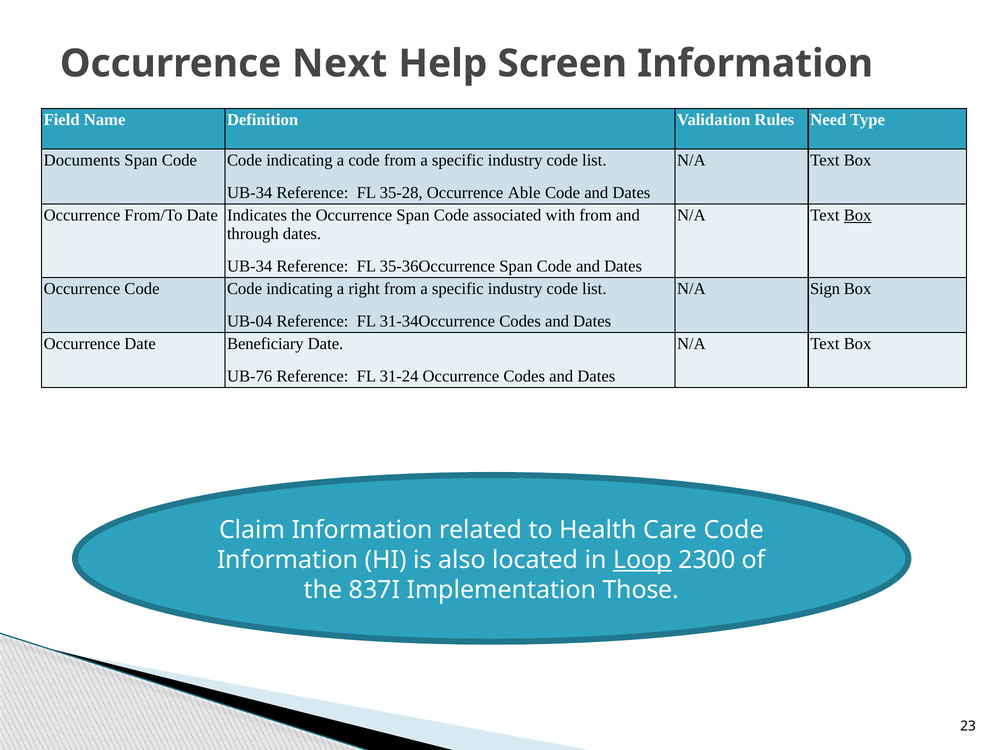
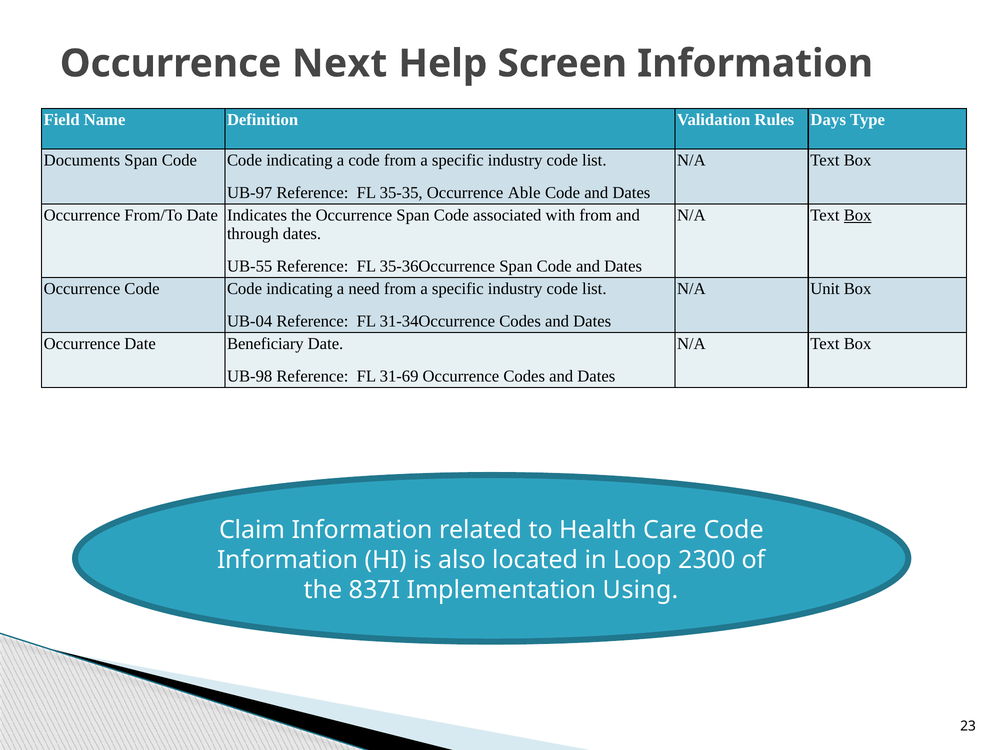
Need: Need -> Days (828, 120)
UB-34: UB-34 -> UB-97 (250, 193)
35-28: 35-28 -> 35-35 (401, 193)
UB-34: UB-34 -> UB-55 (250, 266)
right: right -> need (364, 289)
Sign: Sign -> Unit (825, 289)
UB-76: UB-76 -> UB-98 (250, 376)
31-24: 31-24 -> 31-69 (399, 376)
Loop underline: present -> none (642, 560)
Those: Those -> Using (641, 590)
